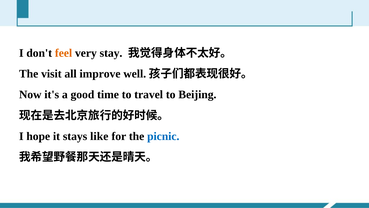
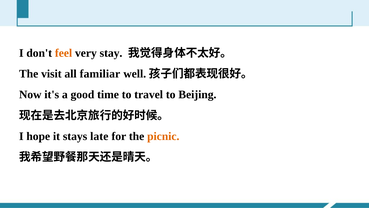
improve: improve -> familiar (100, 74)
like: like -> late (99, 136)
picnic colour: blue -> orange (163, 136)
